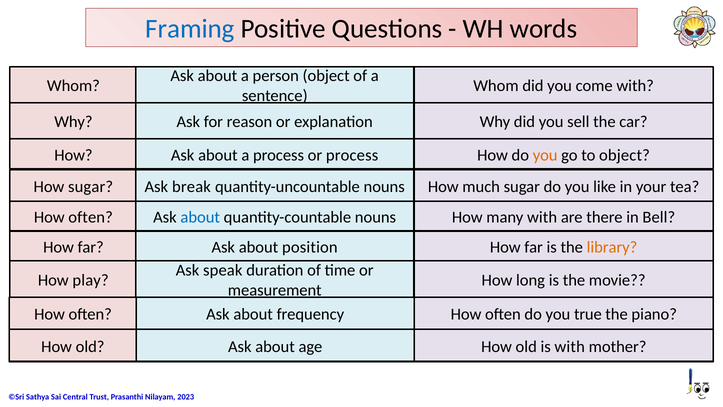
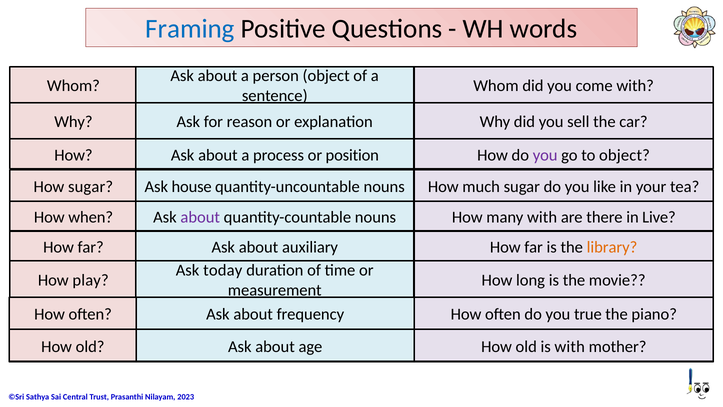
or process: process -> position (352, 155)
you colour: orange -> purple (545, 155)
break: break -> house (192, 187)
often: often -> when (91, 217)
about colour: blue -> purple (200, 217)
Bell: Bell -> Live (659, 217)
position: position -> auxiliary (310, 247)
speak: speak -> today (223, 270)
